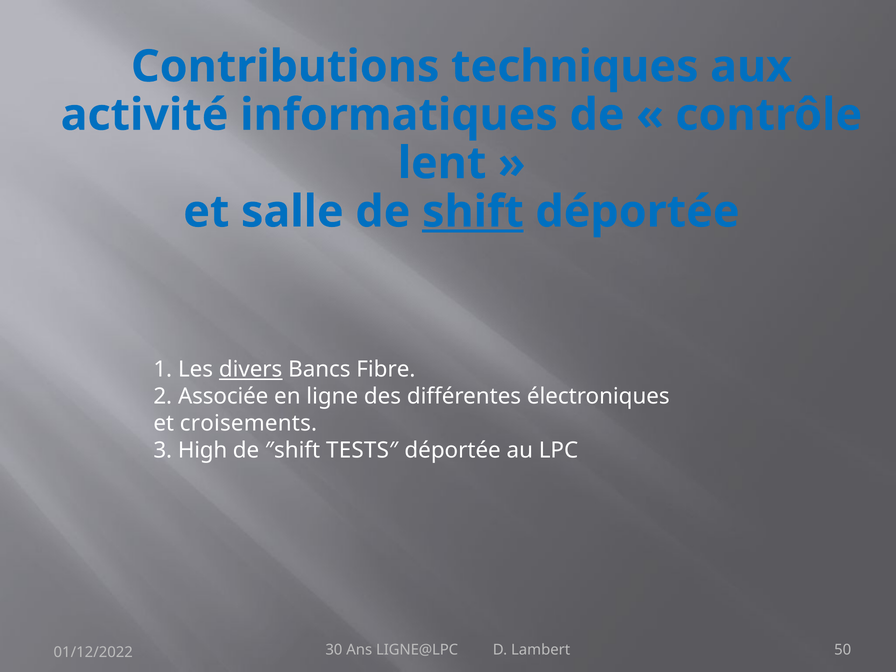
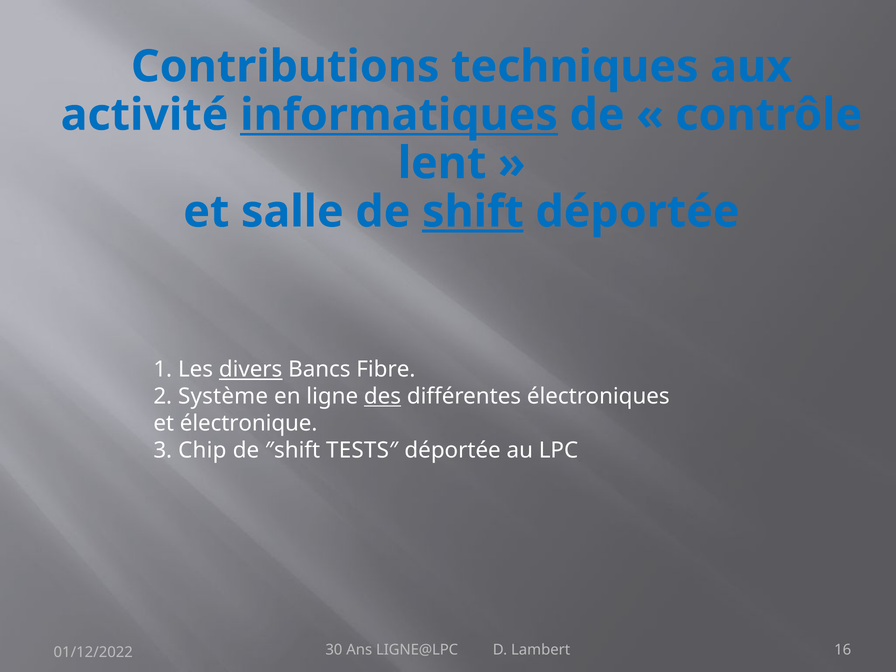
informatiques underline: none -> present (399, 115)
Associée: Associée -> Système (223, 396)
des underline: none -> present (382, 396)
croisements: croisements -> électronique (249, 423)
High: High -> Chip (202, 450)
50: 50 -> 16 (843, 650)
